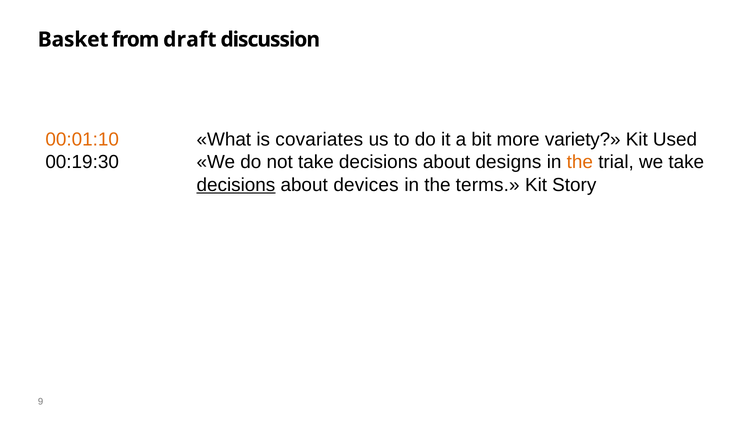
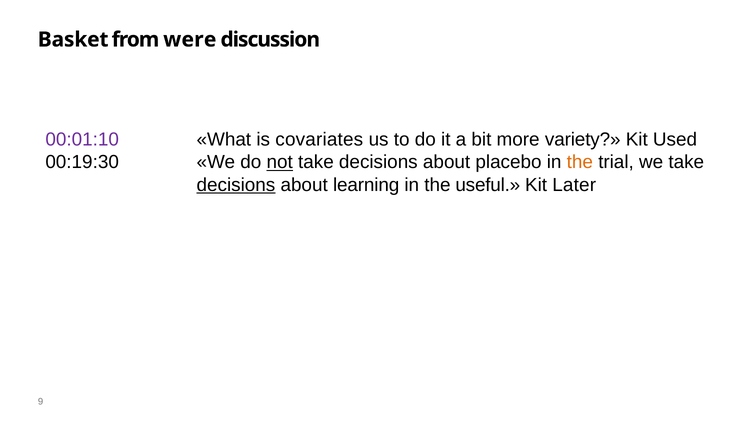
draft: draft -> were (190, 40)
00:01:10 colour: orange -> purple (82, 140)
not underline: none -> present (280, 162)
designs: designs -> placebo (509, 162)
devices: devices -> learning (366, 185)
terms: terms -> useful (488, 185)
Story: Story -> Later (574, 185)
